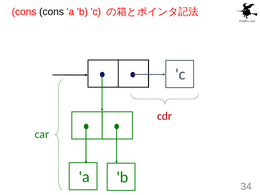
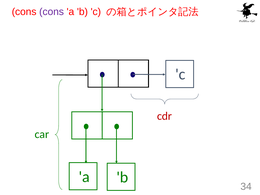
cons colour: black -> purple (52, 12)
